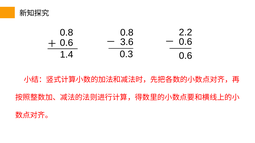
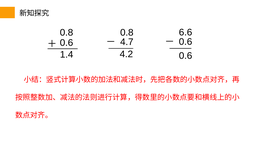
2.2: 2.2 -> 6.6 (186, 32)
3.6: 3.6 -> 4.7 (127, 42)
0.3: 0.3 -> 4.2 (126, 54)
